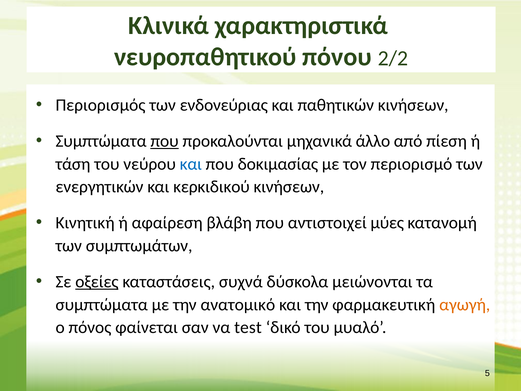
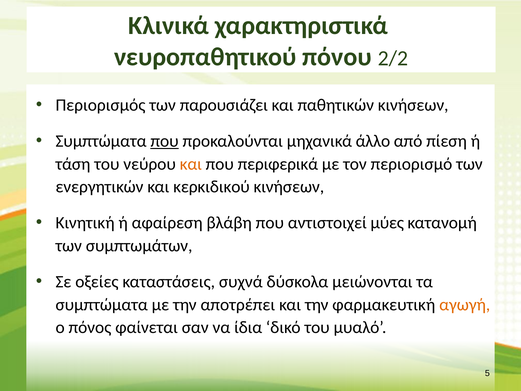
ενδονεύριας: ενδονεύριας -> παρουσιάζει (224, 105)
και colour: blue -> orange (191, 164)
δοκιμασίας: δοκιμασίας -> περιφερικά (278, 164)
οξείες underline: present -> none (97, 282)
ανατομικό: ανατομικό -> αποτρέπει (238, 304)
test: test -> ίδια (248, 327)
